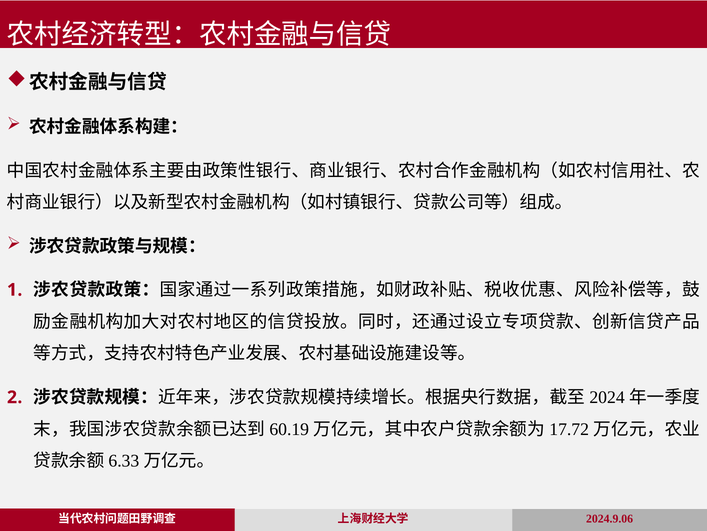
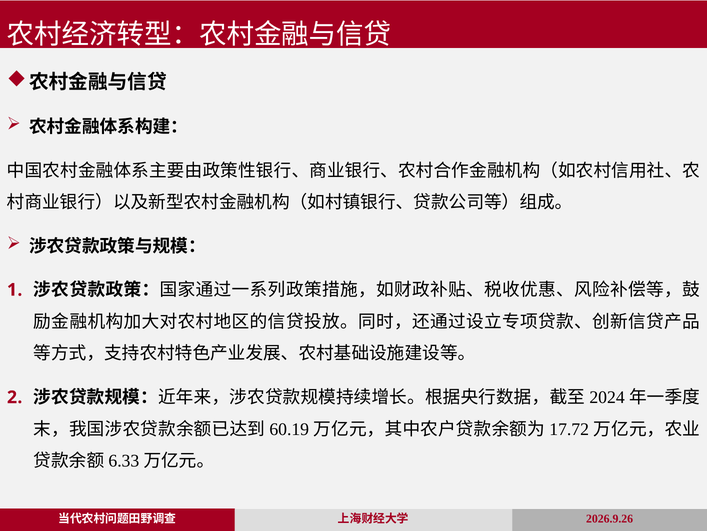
2024.9.06: 2024.9.06 -> 2026.9.26 (610, 518)
